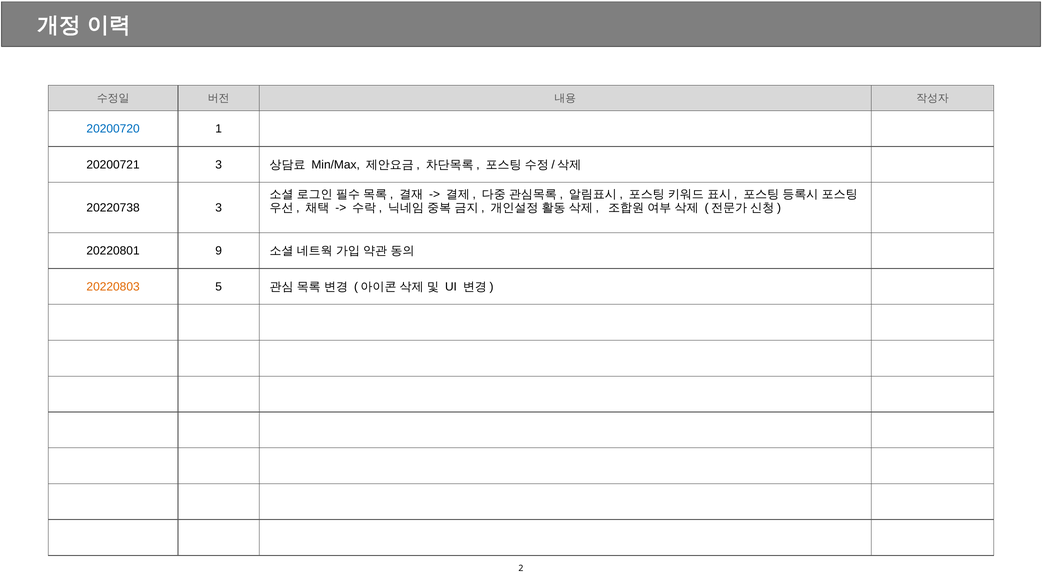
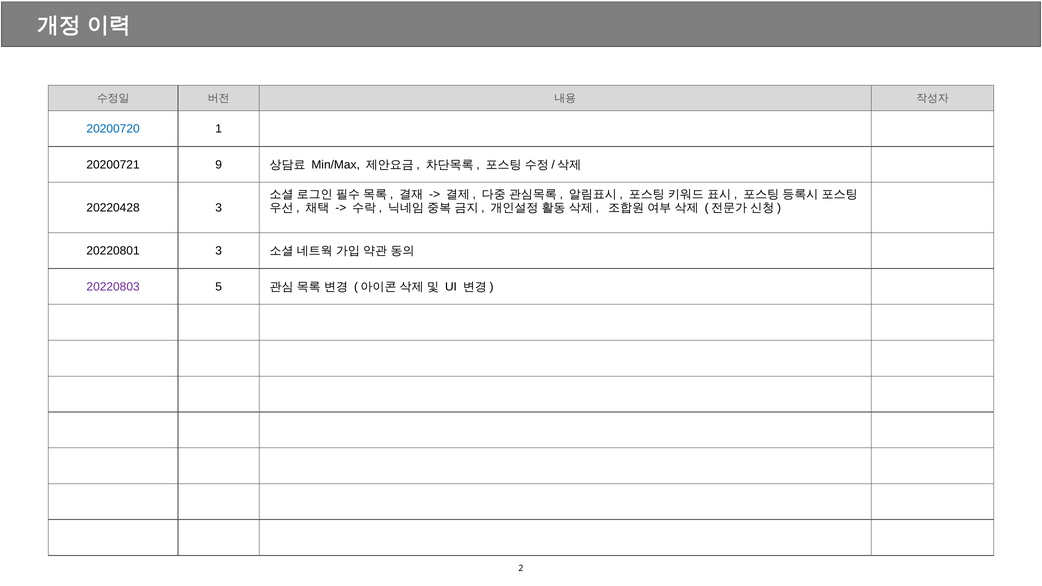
20200721 3: 3 -> 9 (219, 165)
20220738: 20220738 -> 20220428 (113, 208)
20220801 9: 9 -> 3 (219, 251)
20220803 colour: orange -> purple (113, 287)
